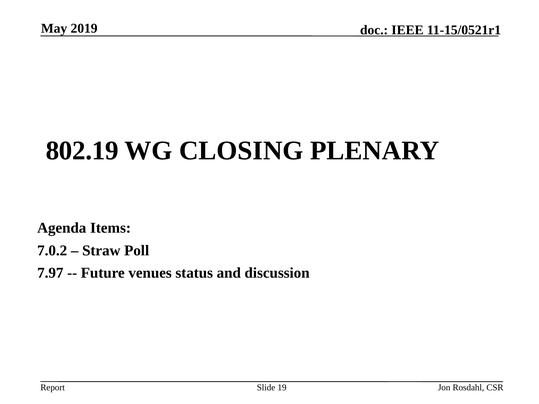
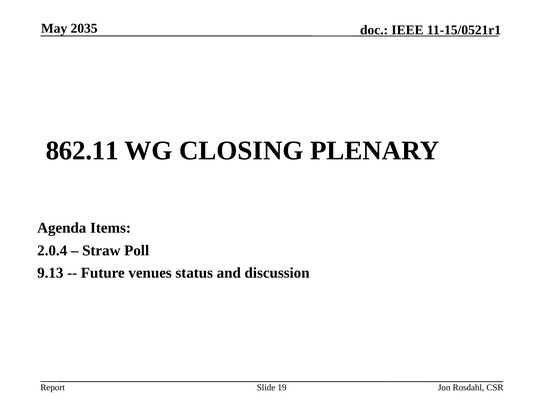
2019: 2019 -> 2035 (84, 29)
802.19: 802.19 -> 862.11 (82, 151)
7.0.2: 7.0.2 -> 2.0.4 (52, 251)
7.97: 7.97 -> 9.13 (50, 273)
